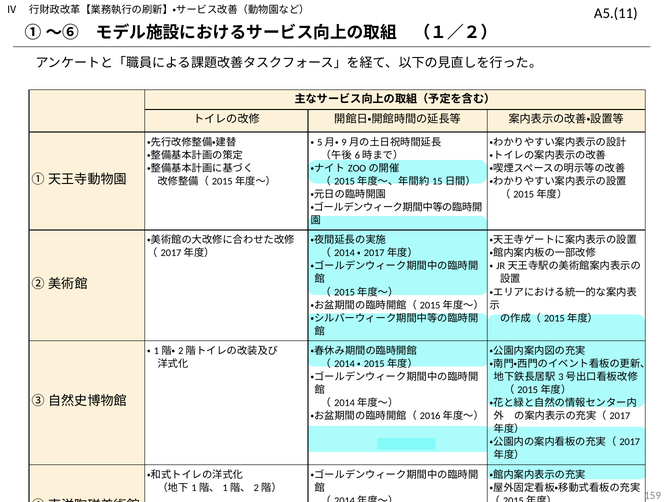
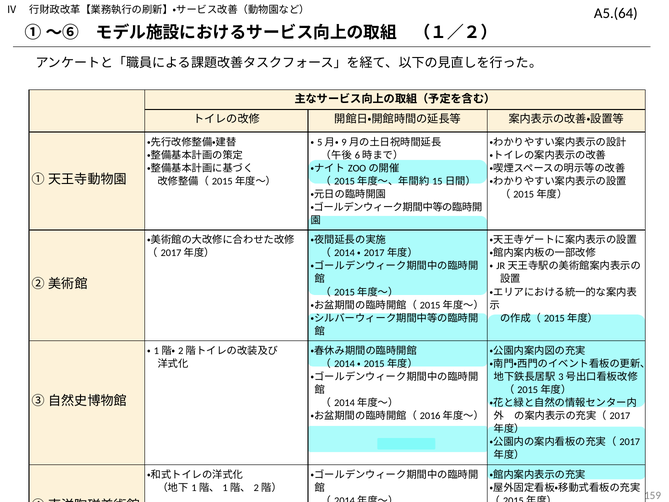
A5.(11: A5.(11 -> A5.(64 (616, 13)
